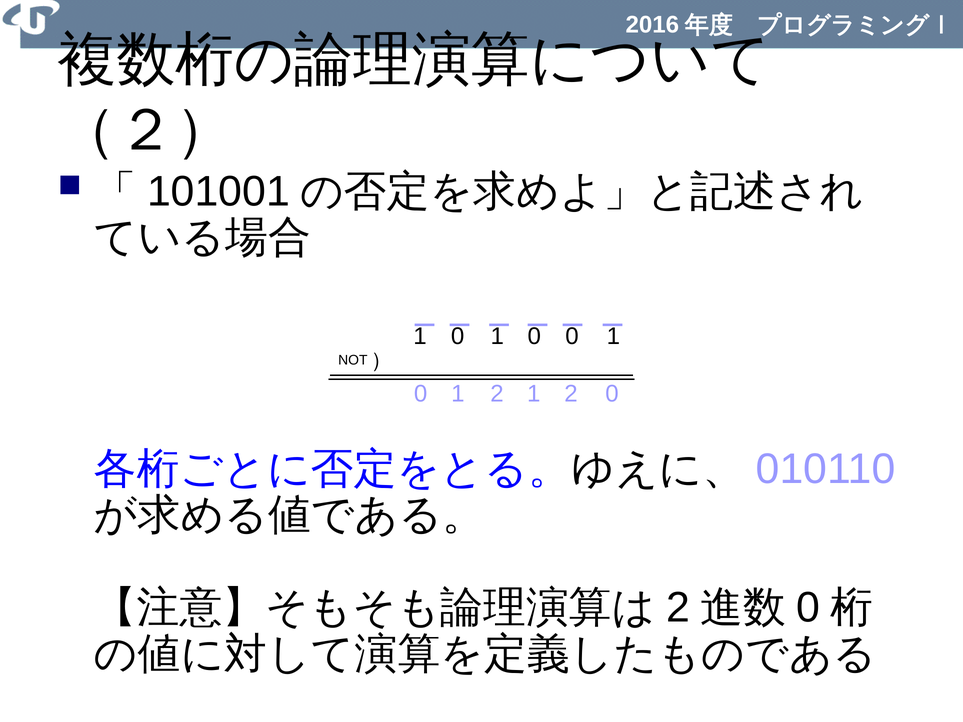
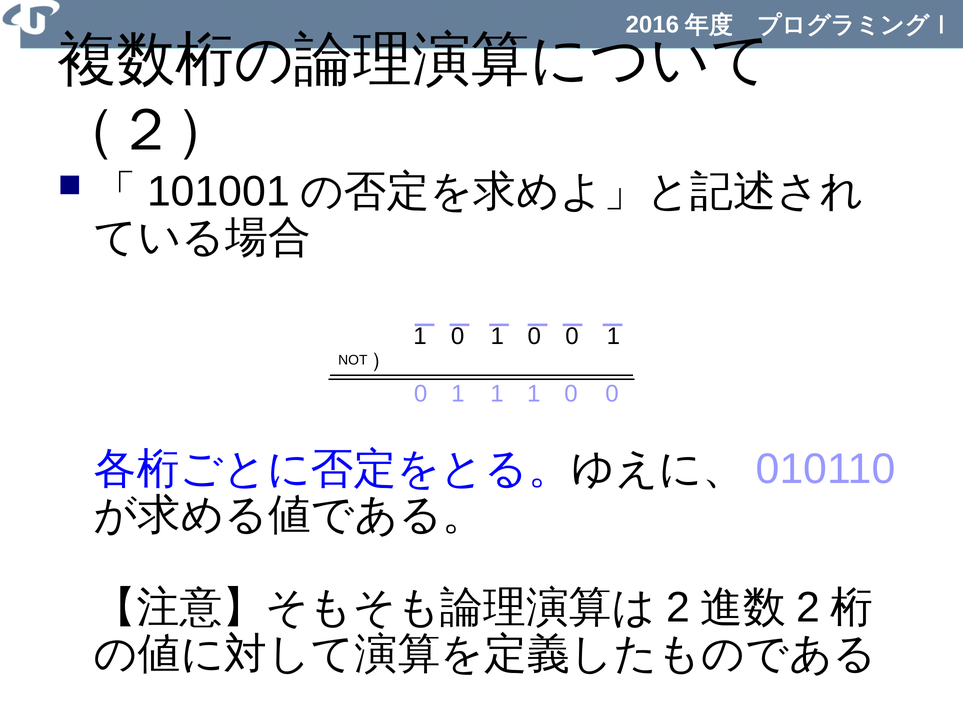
0 1 2: 2 -> 1 (497, 394)
2: 2 -> 0 (571, 394)
0: 0 -> 2 (808, 608)
